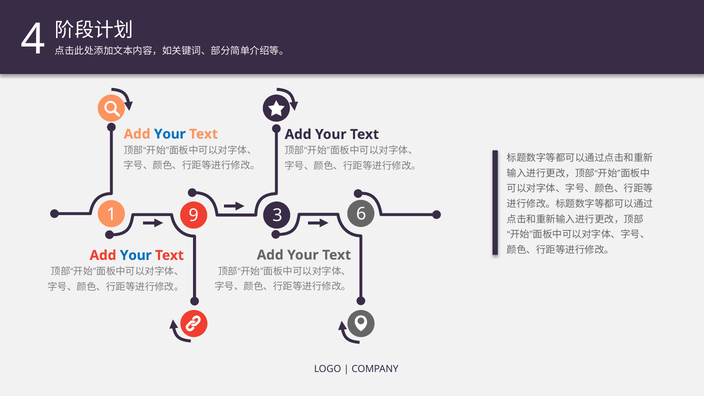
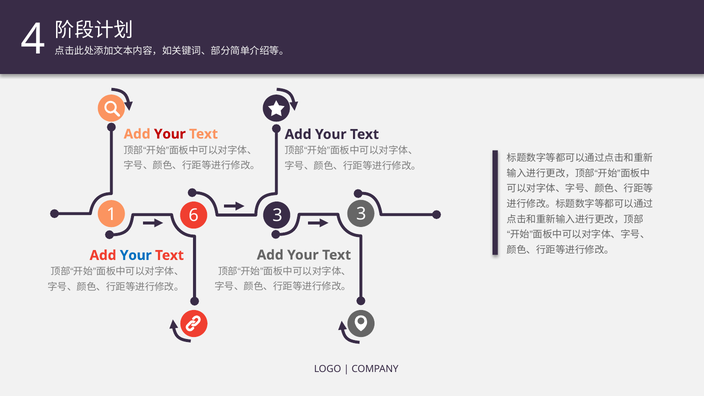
Your colour: blue -> red (170, 134)
9: 9 -> 6 (194, 215)
3 6: 6 -> 3 (361, 214)
